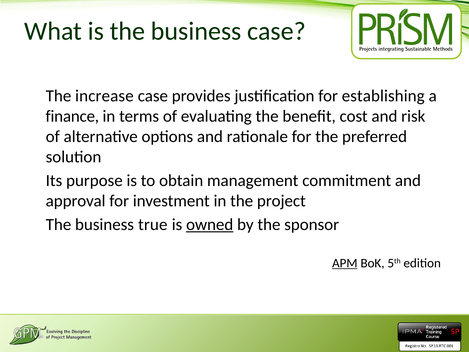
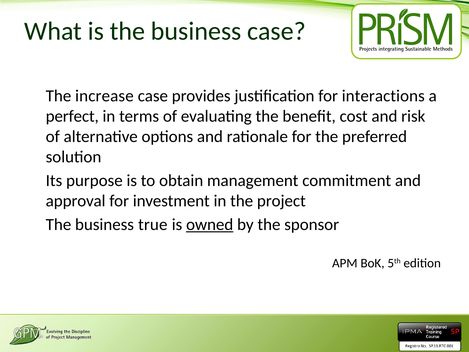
establishing: establishing -> interactions (383, 96)
finance: finance -> perfect (72, 116)
APM underline: present -> none (345, 263)
